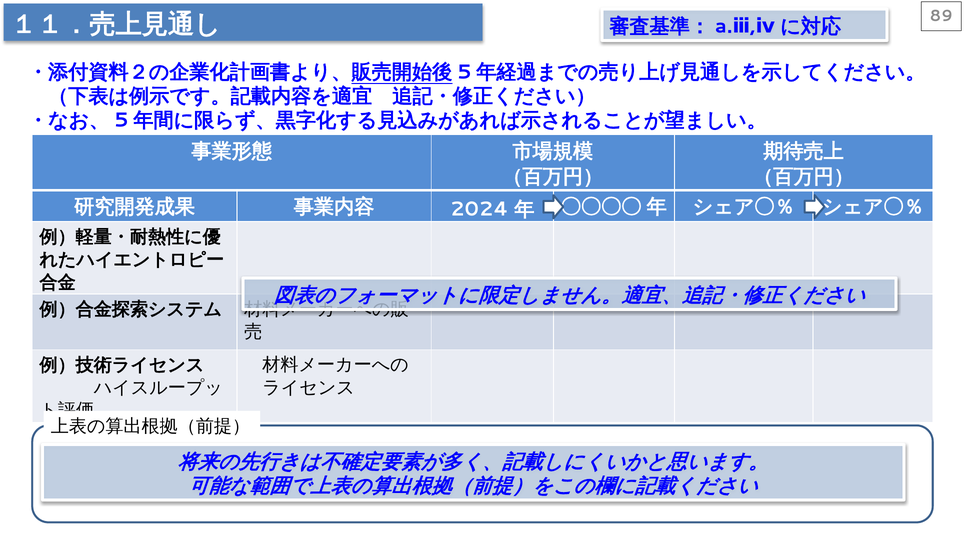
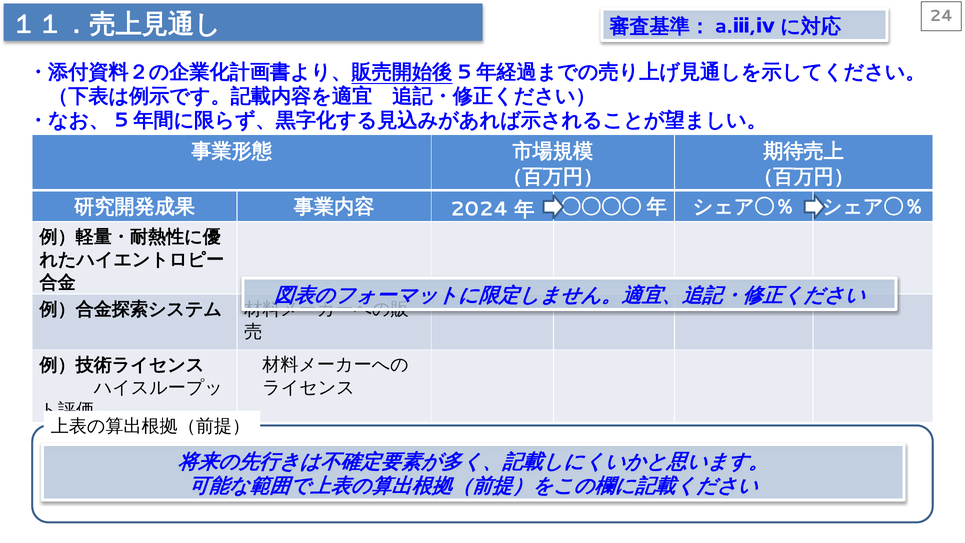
89: 89 -> 24 (941, 16)
